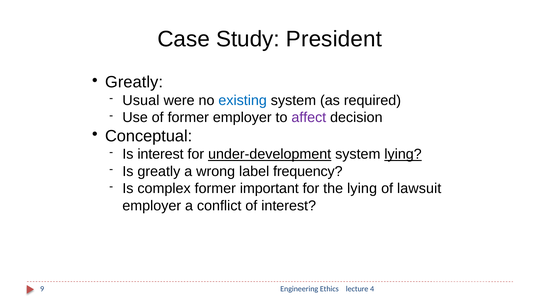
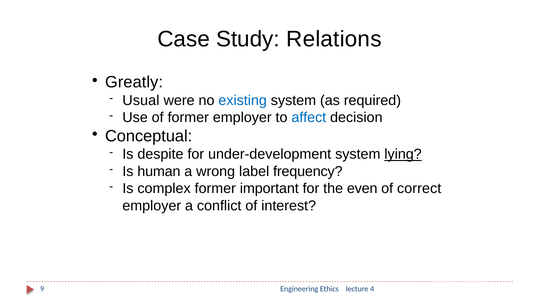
President: President -> Relations (334, 39)
affect colour: purple -> blue (309, 117)
Is interest: interest -> despite (160, 154)
under-development underline: present -> none (270, 154)
Is greatly: greatly -> human (159, 171)
the lying: lying -> even (362, 188)
lawsuit: lawsuit -> correct (419, 188)
